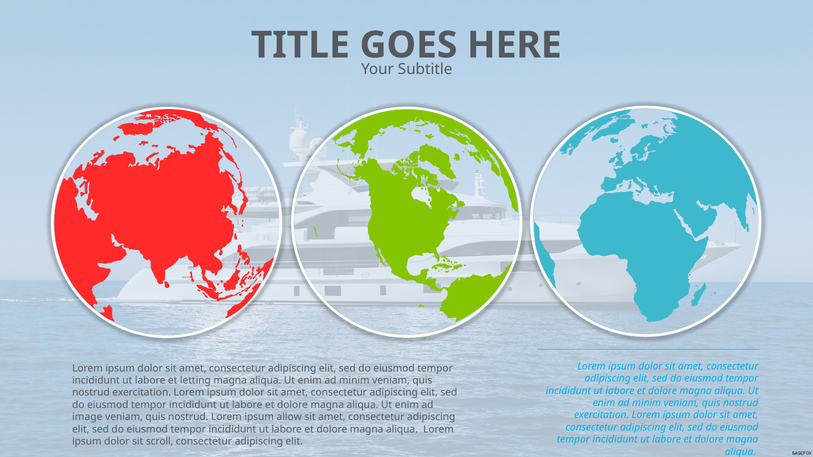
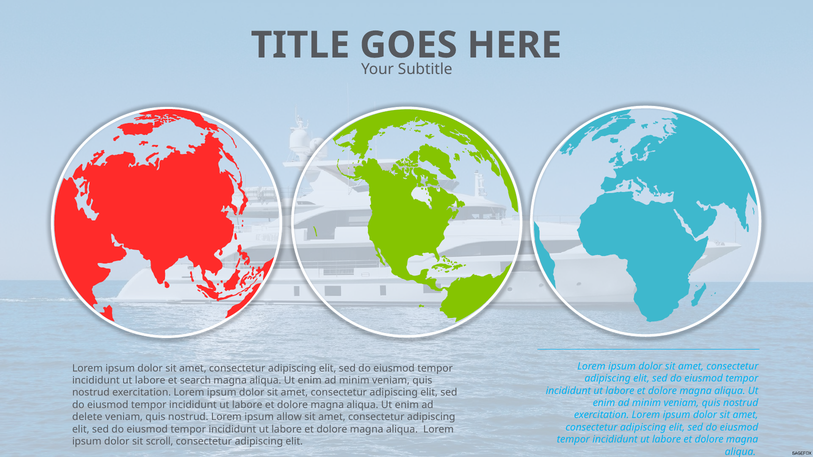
letting: letting -> search (195, 381)
image: image -> delete (87, 417)
